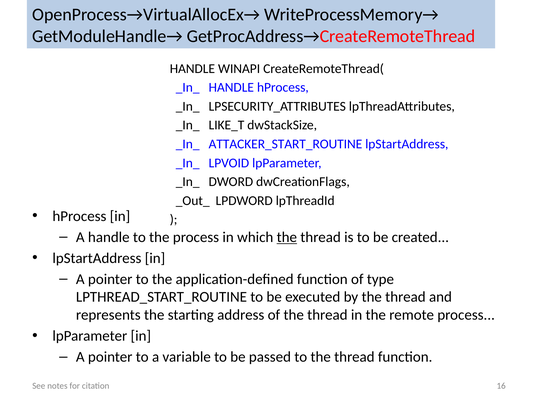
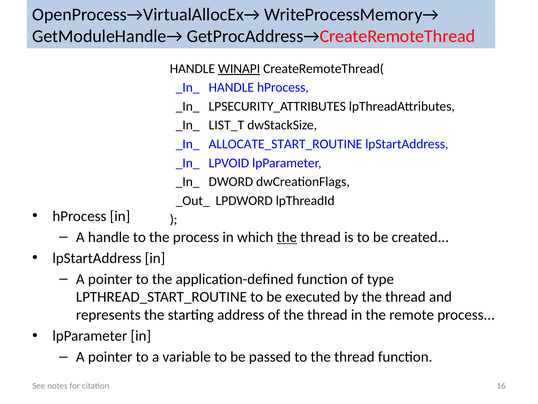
WINAPI underline: none -> present (239, 69)
LIKE_T: LIKE_T -> LIST_T (226, 125)
ATTACKER_START_ROUTINE: ATTACKER_START_ROUTINE -> ALLOCATE_START_ROUTINE (285, 144)
